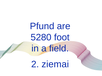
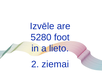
Pfund: Pfund -> Izvēle (42, 26)
field: field -> lieto (59, 49)
